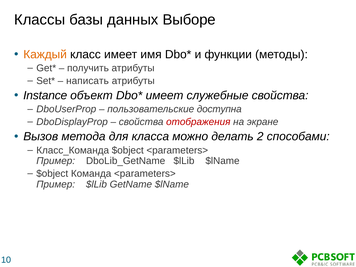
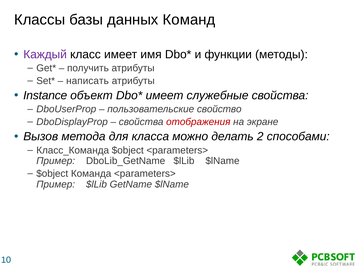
Выборе: Выборе -> Команд (189, 20)
Каждый colour: orange -> purple (45, 54)
доступна: доступна -> свойство (219, 109)
